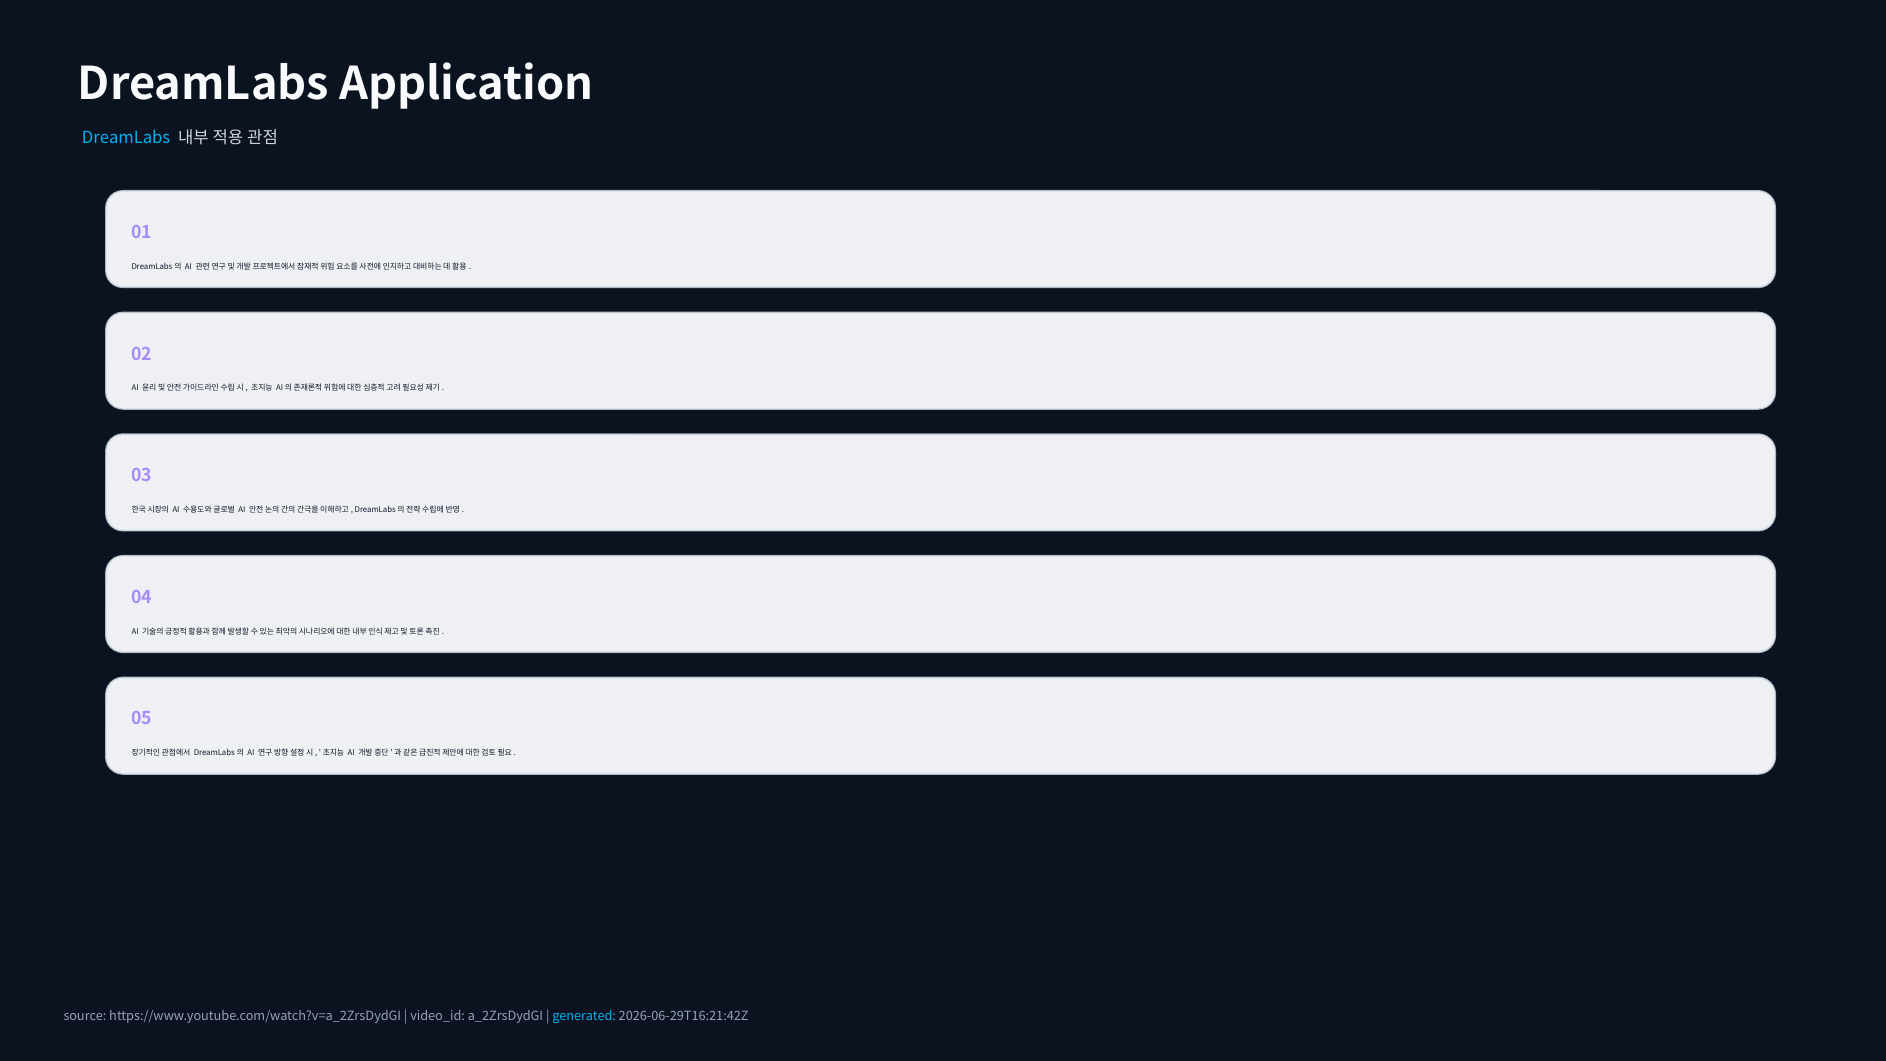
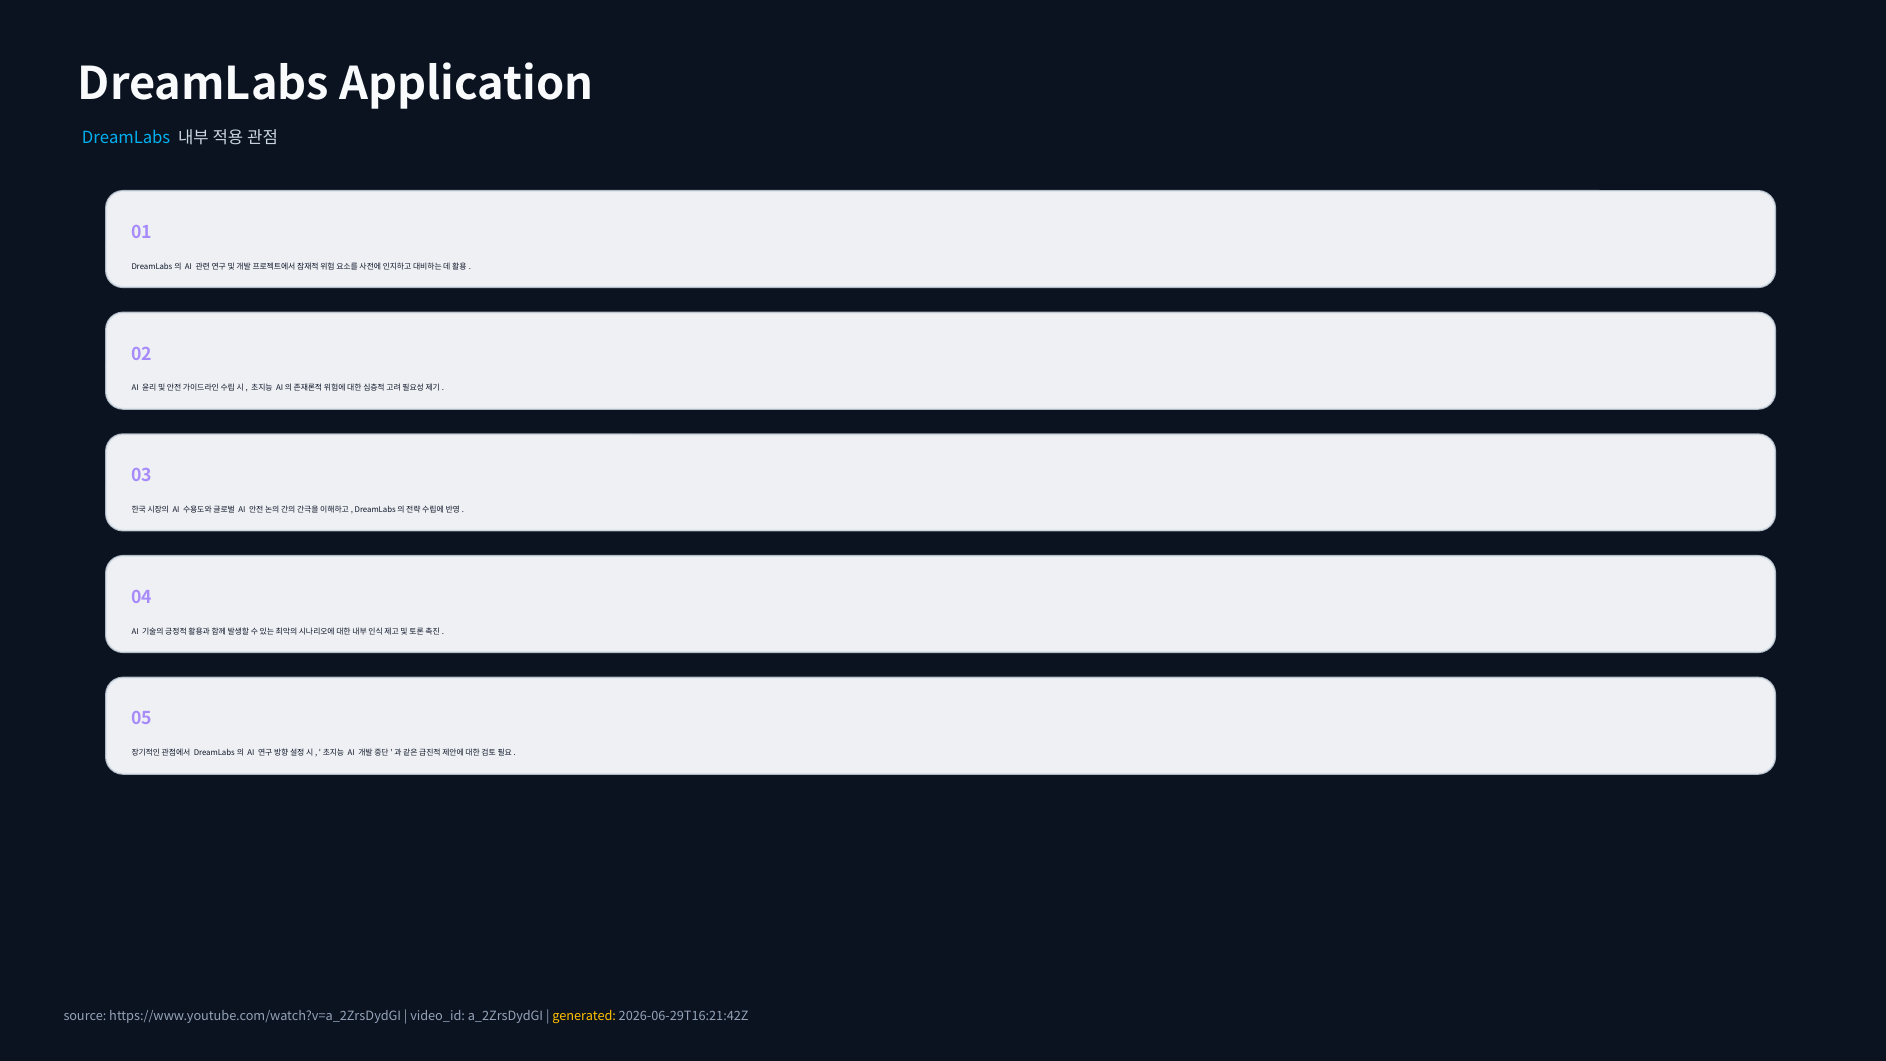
generated colour: light blue -> yellow (584, 1016)
